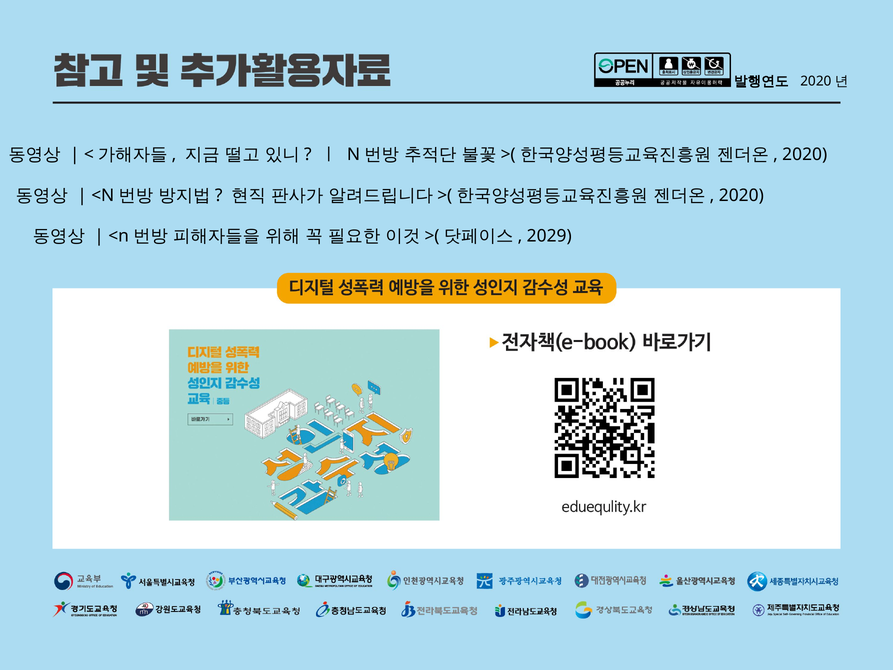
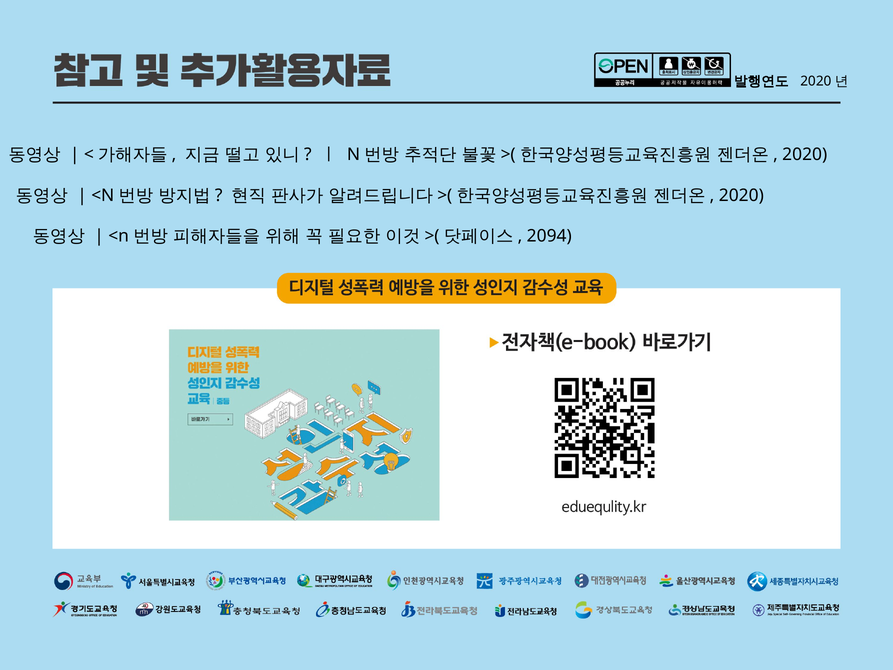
2029: 2029 -> 2094 (549, 236)
